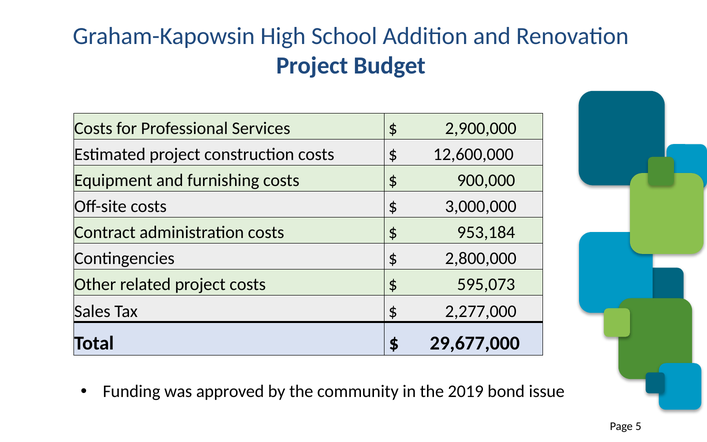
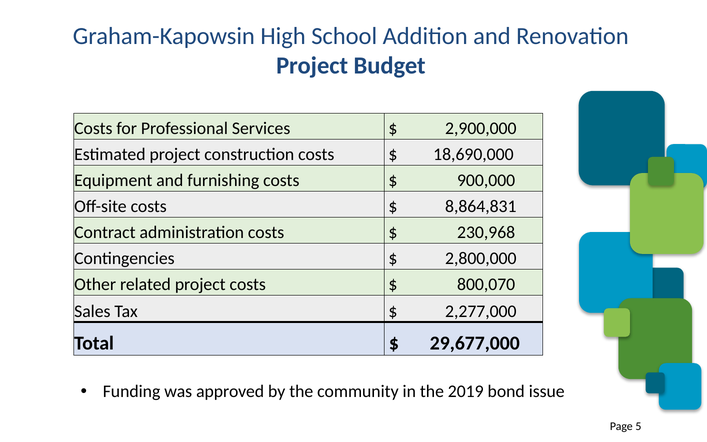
12,600,000: 12,600,000 -> 18,690,000 (473, 155)
3,000,000: 3,000,000 -> 8,864,831 (481, 207)
953,184: 953,184 -> 230,968 (486, 233)
595,073: 595,073 -> 800,070 (486, 285)
